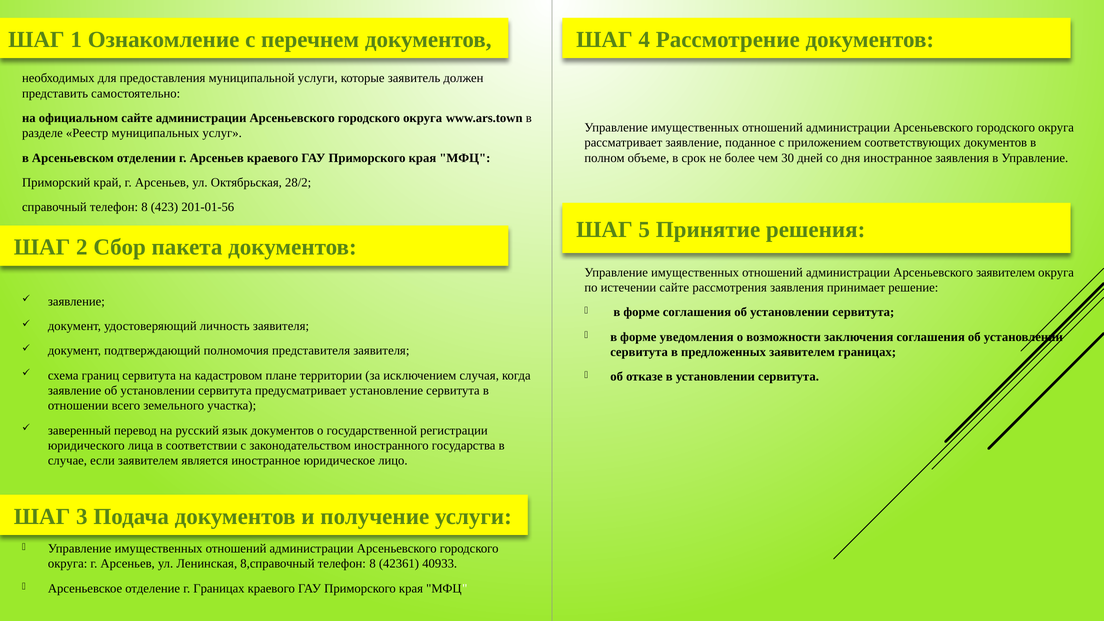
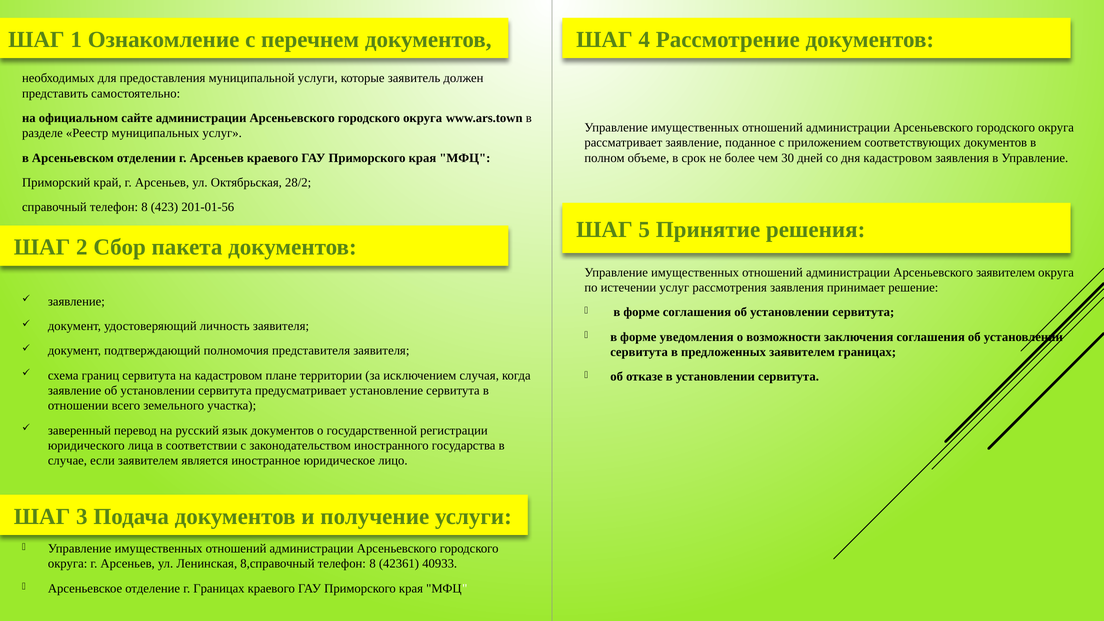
дня иностранное: иностранное -> кадастровом (898, 158)
истечении сайте: сайте -> услуг (674, 288)
